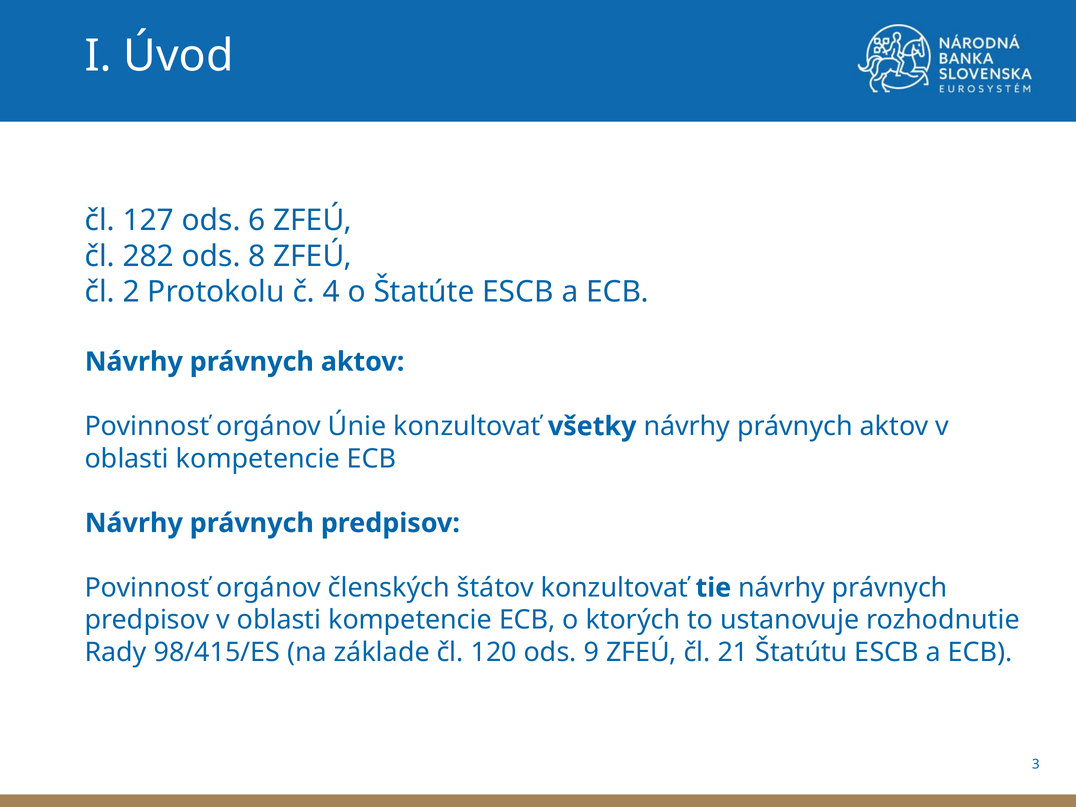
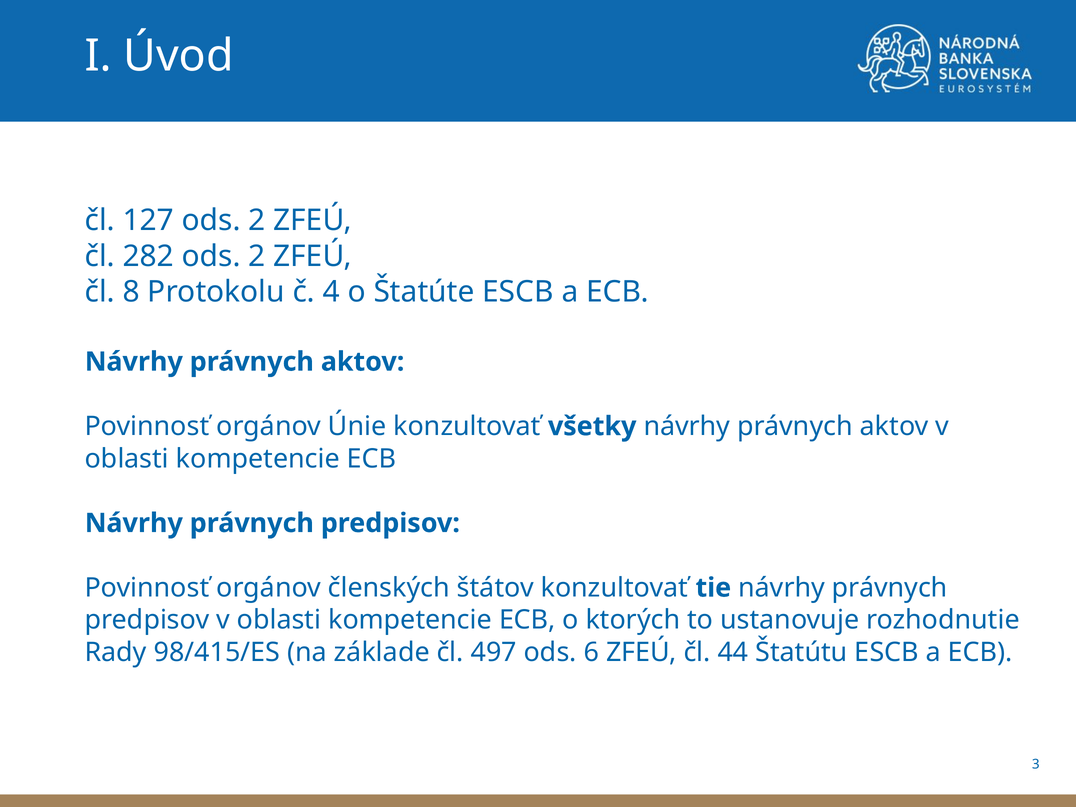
127 ods 6: 6 -> 2 (257, 220)
282 ods 8: 8 -> 2 (257, 256)
2: 2 -> 8 (131, 292)
120: 120 -> 497 (494, 652)
9: 9 -> 6 (591, 652)
21: 21 -> 44 (733, 652)
